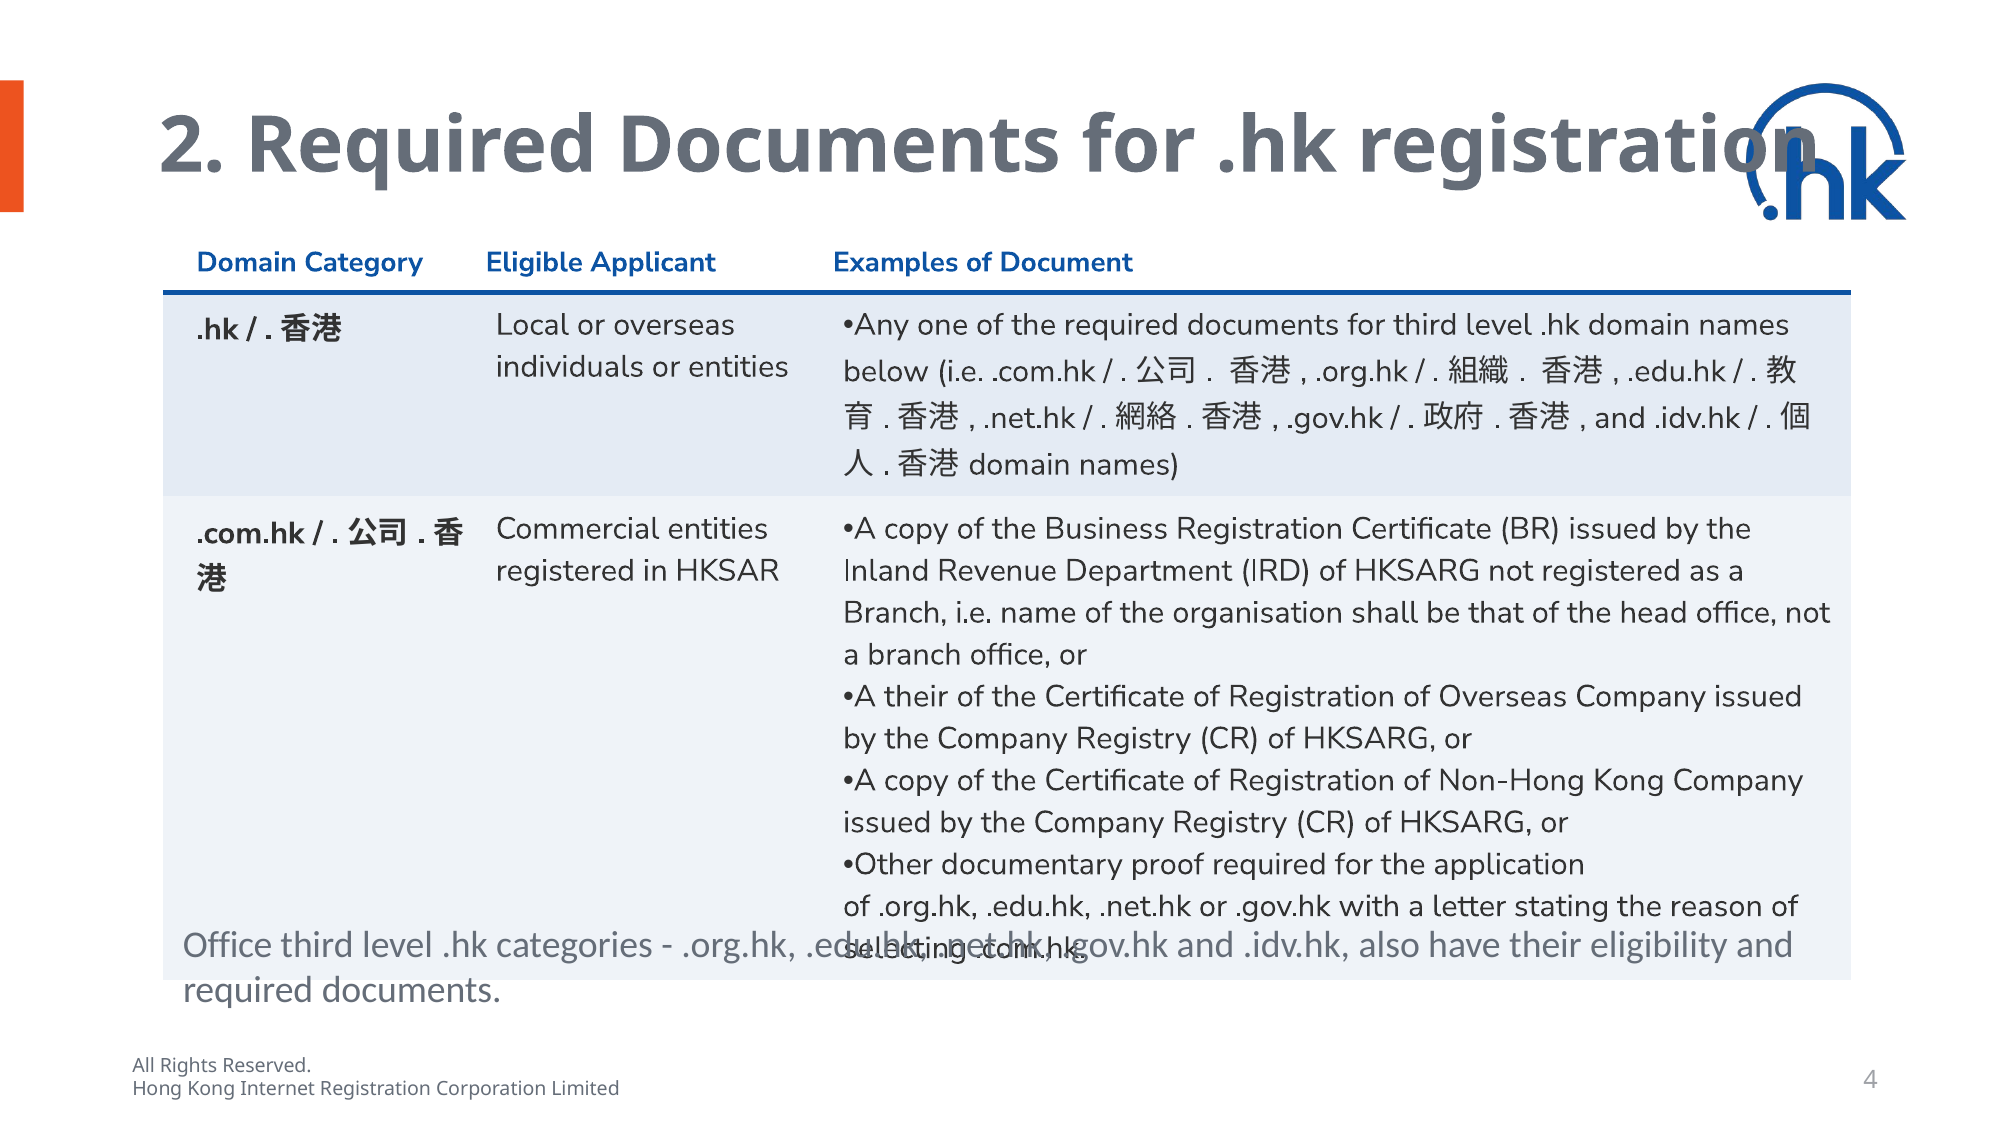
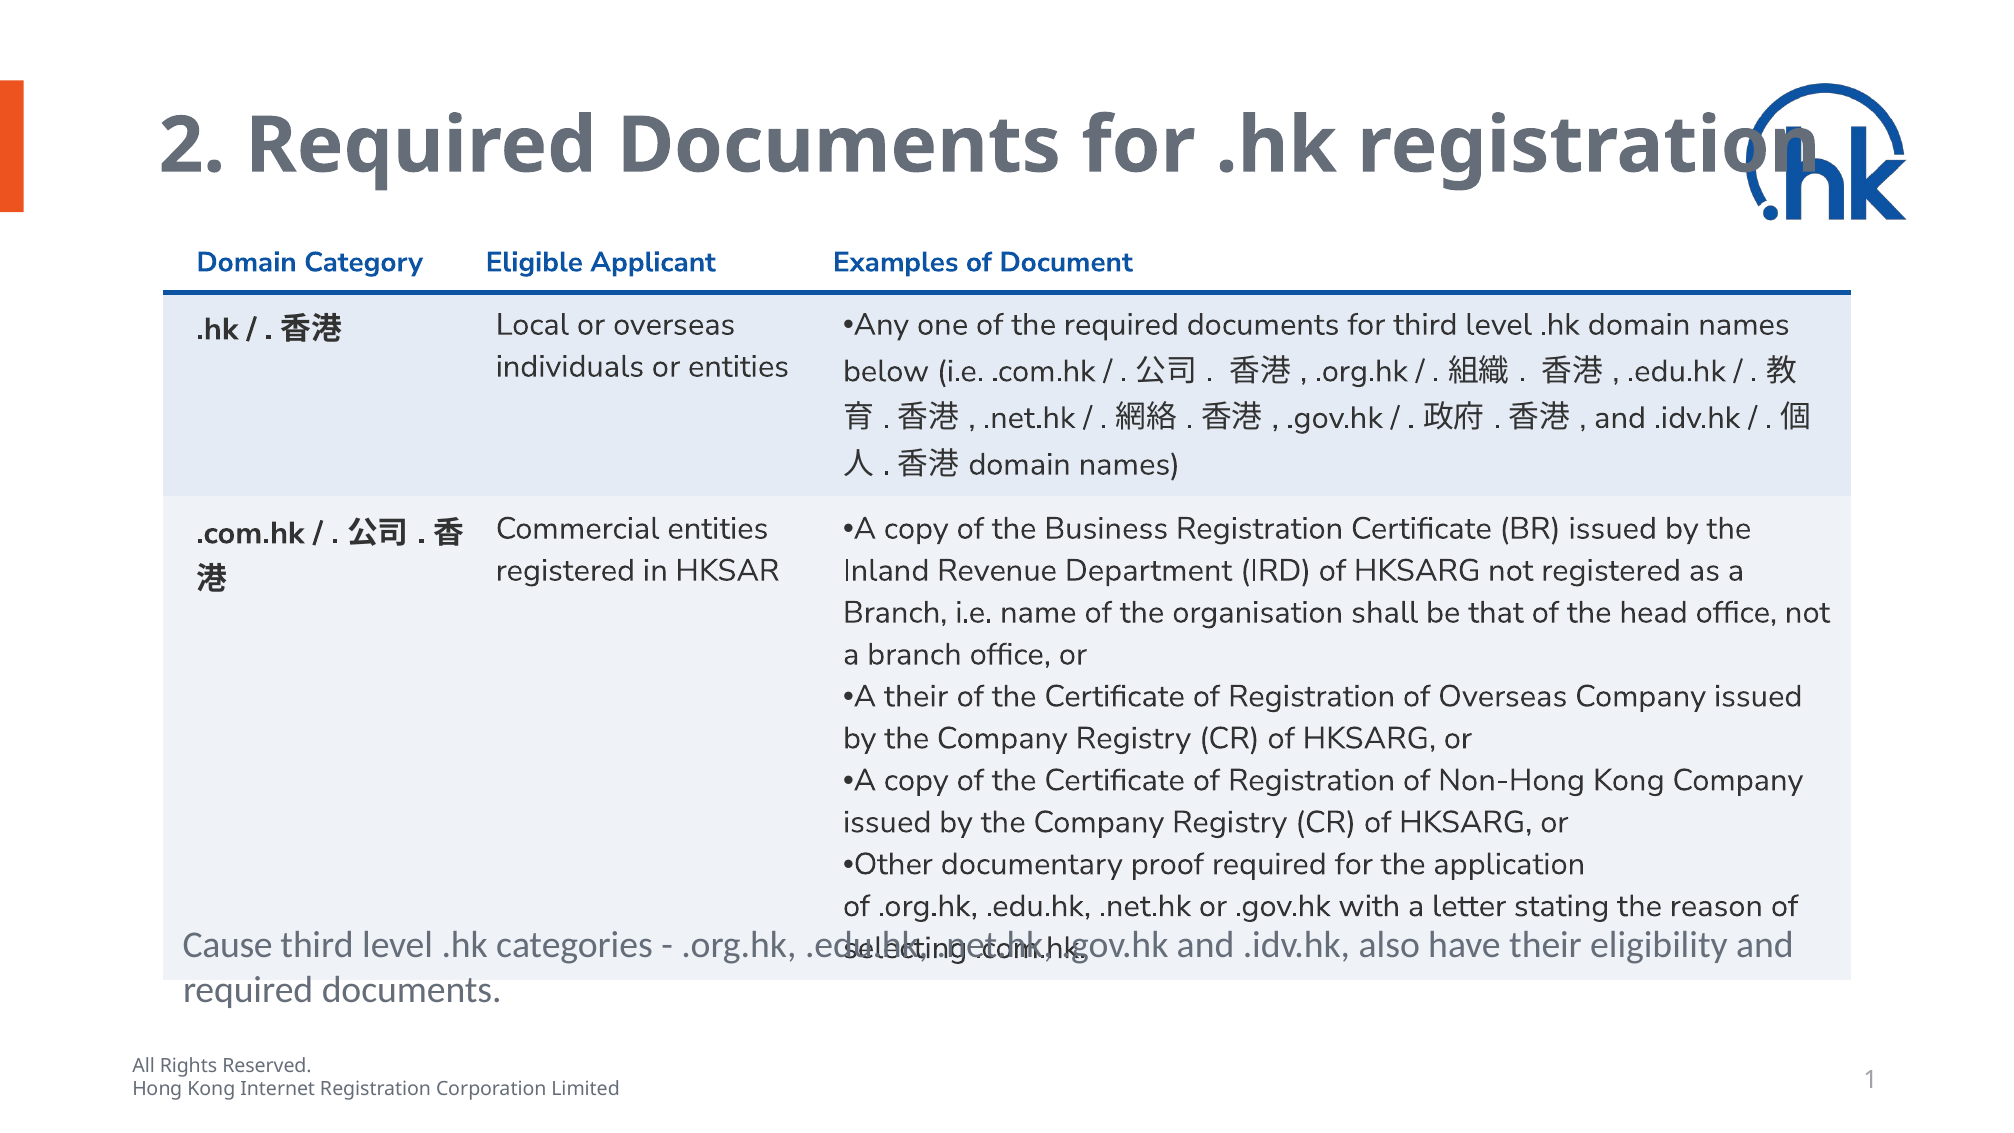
Office: Office -> Cause (228, 945)
4: 4 -> 1 (1870, 1080)
